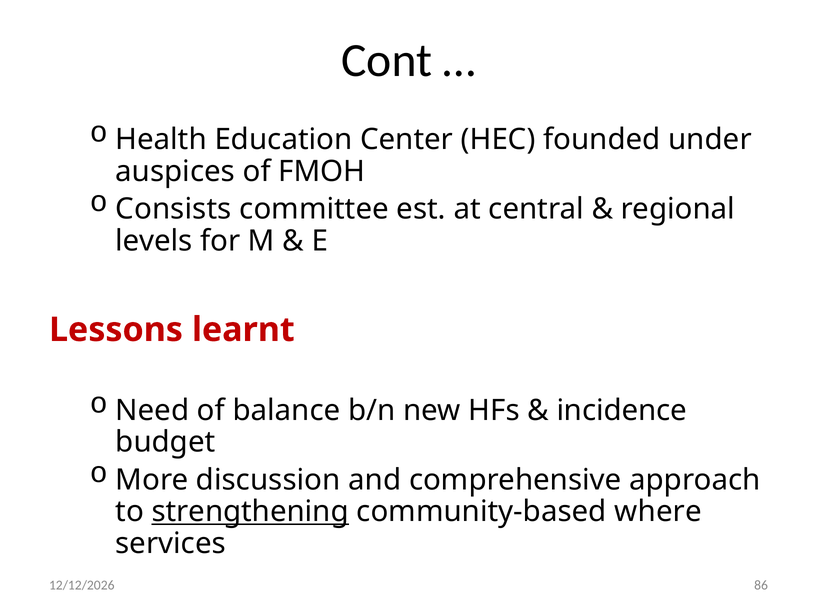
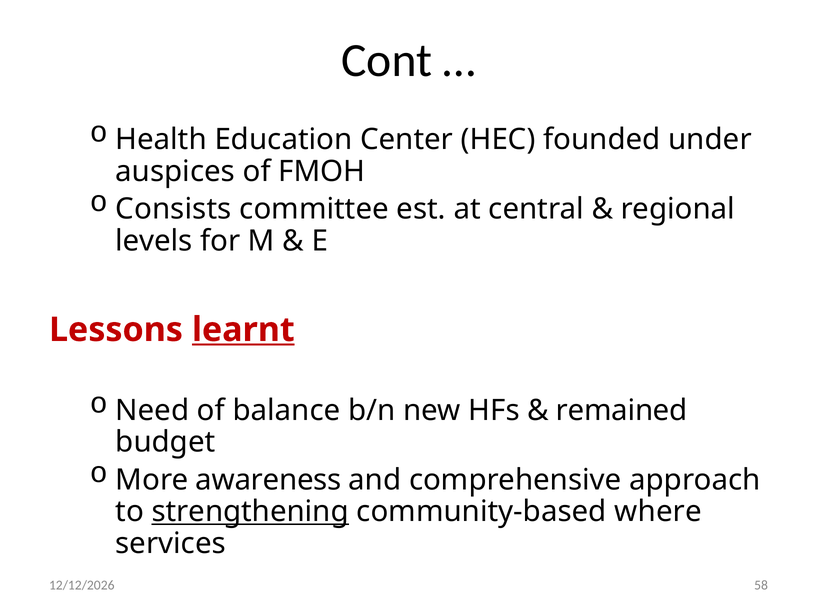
learnt underline: none -> present (243, 330)
incidence: incidence -> remained (622, 410)
discussion: discussion -> awareness (268, 480)
86: 86 -> 58 (761, 585)
